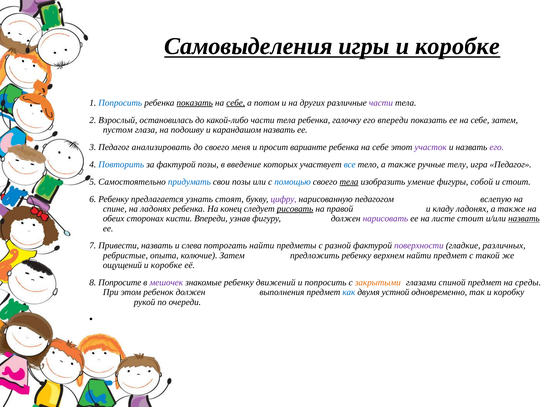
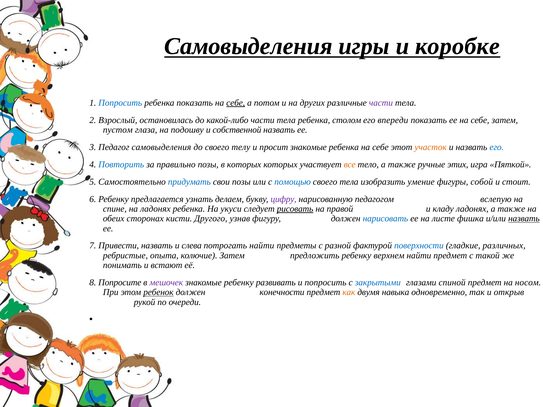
показать underline: present -> none (195, 103)
галочку: галочку -> столом (347, 120)
карандашом: карандашом -> собственной (237, 130)
Педагог анализировать: анализировать -> самовыделения (161, 147)
меня: меня -> телу (241, 147)
просит варианте: варианте -> знакомые (308, 147)
участок colour: purple -> orange (431, 147)
его colour: purple -> blue (497, 147)
за фактурой: фактурой -> правильно (176, 165)
в введение: введение -> которых (244, 165)
все colour: blue -> orange (350, 165)
телу: телу -> этих (458, 165)
игра Педагог: Педагог -> Пяткой (511, 165)
тела underline: present -> none (349, 182)
стоят: стоят -> делаем (230, 199)
конец: конец -> укуси (231, 209)
кисти Впереди: Впереди -> Другого (211, 219)
нарисовать colour: purple -> blue (385, 219)
листе стоит: стоит -> фишка (470, 219)
поверхности colour: purple -> blue (419, 246)
ощущений: ощущений -> понимать (122, 265)
коробке: коробке -> встают (167, 265)
движений: движений -> развивать (276, 283)
закрытыми colour: orange -> blue (378, 283)
среды: среды -> носом (528, 283)
ребенок underline: none -> present (158, 292)
выполнения: выполнения -> конечности (282, 292)
как colour: blue -> orange (349, 292)
устной: устной -> навыка (396, 292)
коробку: коробку -> открыв (509, 292)
